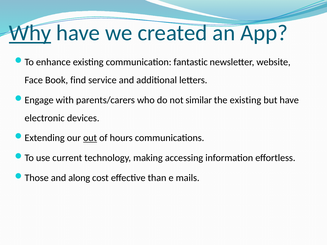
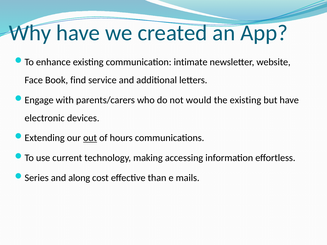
Why underline: present -> none (30, 33)
fantastic: fantastic -> intimate (191, 62)
similar: similar -> would (199, 100)
Those: Those -> Series (37, 178)
